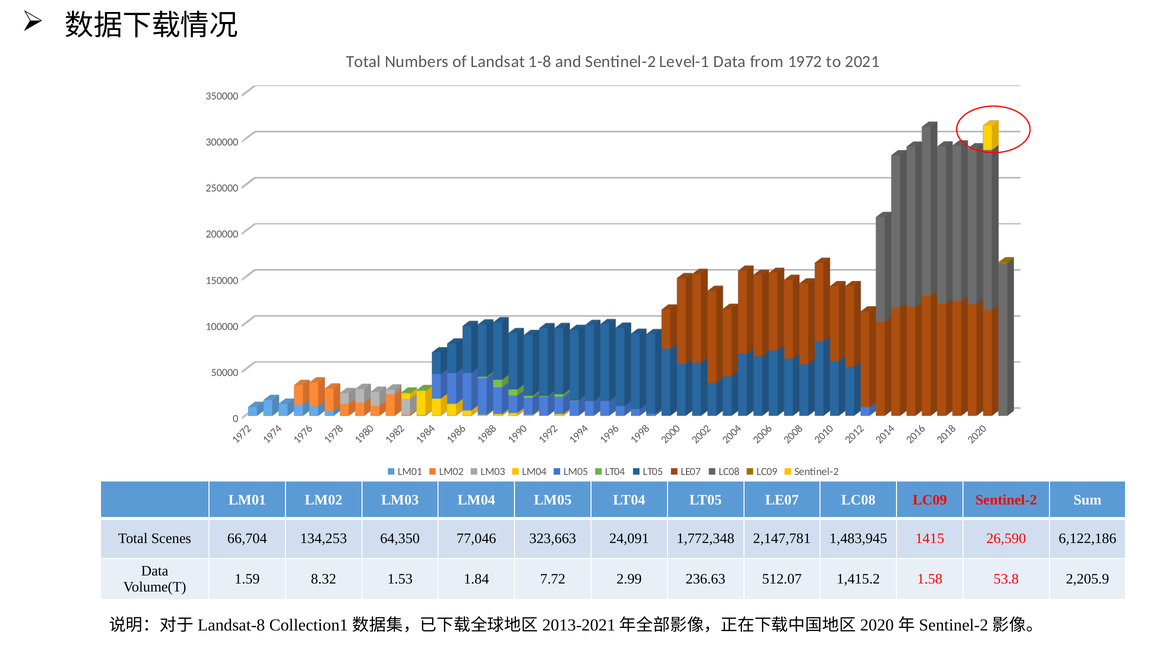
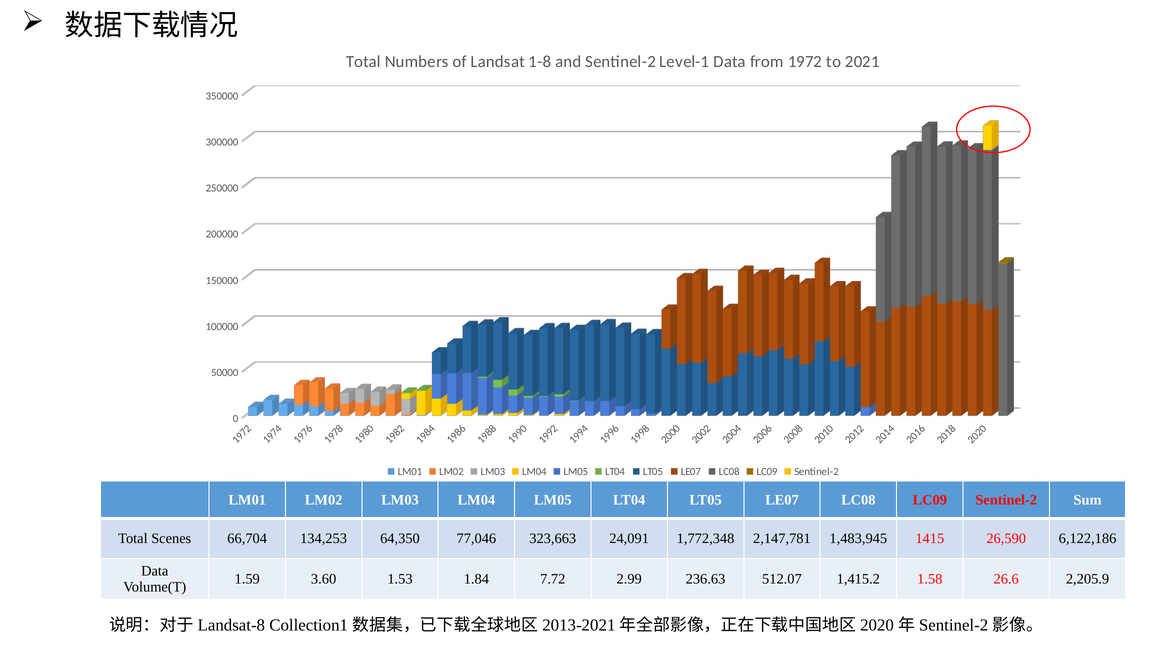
8.32: 8.32 -> 3.60 (324, 579)
53.8: 53.8 -> 26.6 (1006, 579)
